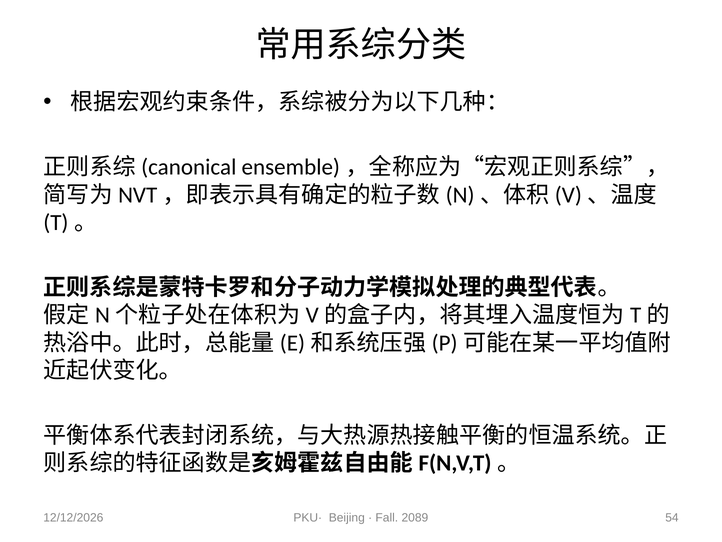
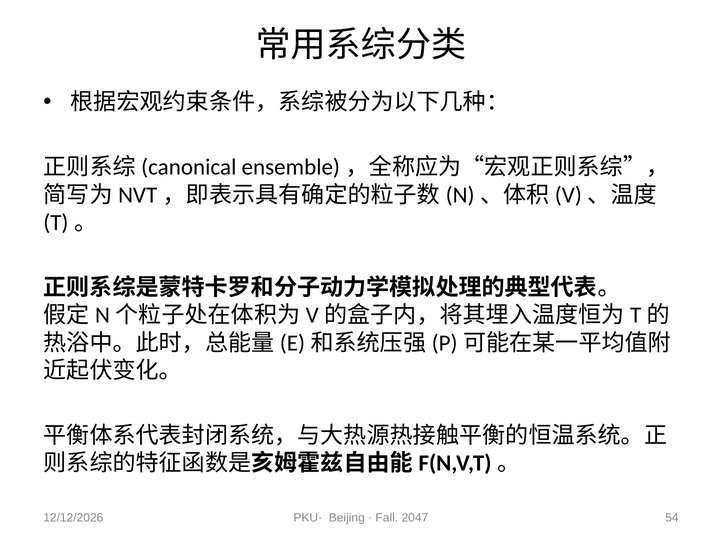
2089: 2089 -> 2047 (415, 517)
